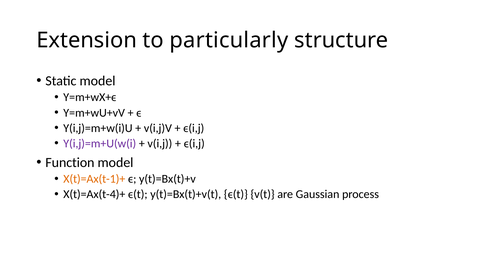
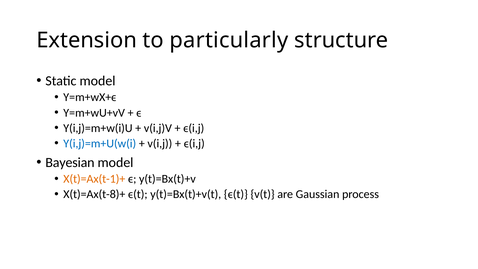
Y(i,j)=m+U(w(i colour: purple -> blue (100, 143)
Function: Function -> Bayesian (70, 162)
X(t)=Ax(t-4)+: X(t)=Ax(t-4)+ -> X(t)=Ax(t-8)+ (94, 194)
